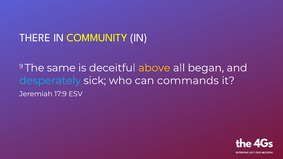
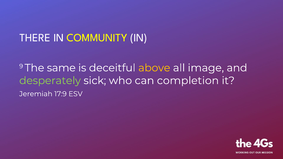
began: began -> image (206, 68)
desperately colour: light blue -> light green (50, 81)
commands: commands -> completion (188, 81)
